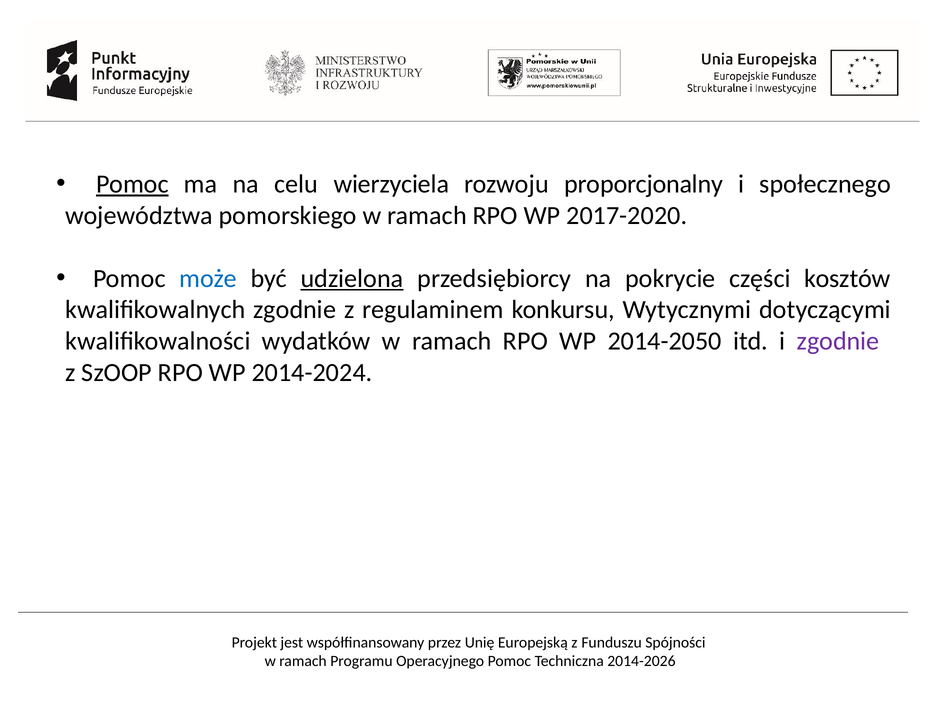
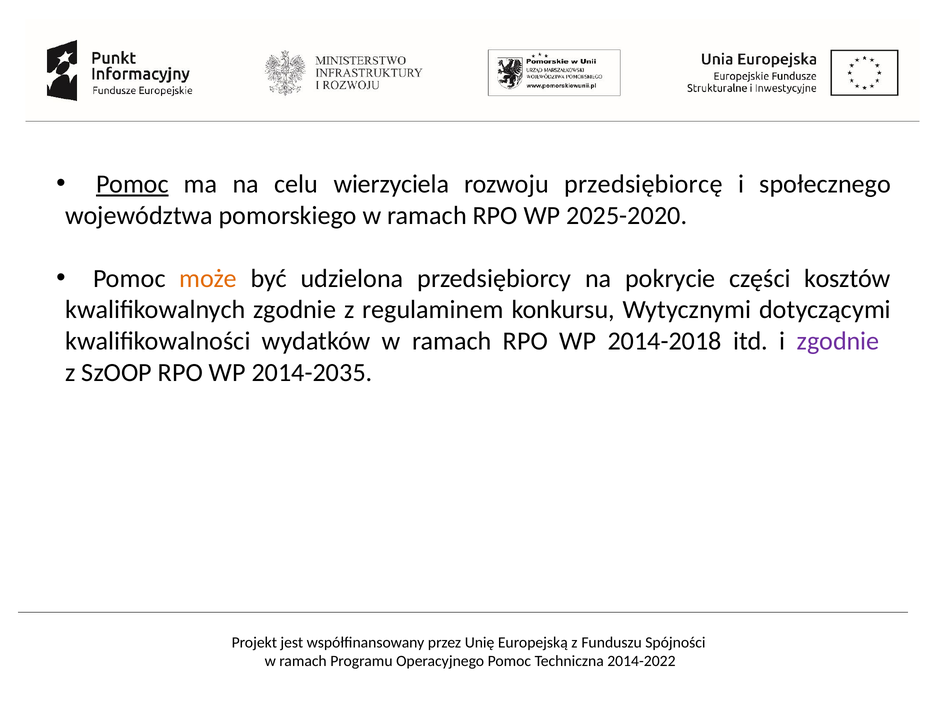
proporcjonalny: proporcjonalny -> przedsiębiorcę (643, 184)
2017-2020: 2017-2020 -> 2025-2020 (627, 216)
może colour: blue -> orange (208, 278)
udzielona underline: present -> none (352, 278)
2014-2050: 2014-2050 -> 2014-2018 (665, 341)
2014-2024: 2014-2024 -> 2014-2035 (312, 372)
2014-2026: 2014-2026 -> 2014-2022 (641, 661)
